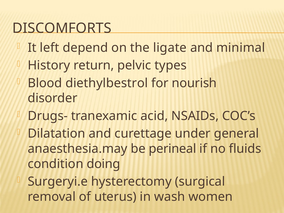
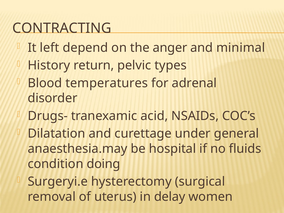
DISCOMFORTS: DISCOMFORTS -> CONTRACTING (62, 28)
ligate: ligate -> anger (170, 48)
diethylbestrol: diethylbestrol -> temperatures (107, 83)
nourish: nourish -> adrenal (194, 83)
perineal: perineal -> hospital (172, 149)
wash: wash -> delay (170, 197)
